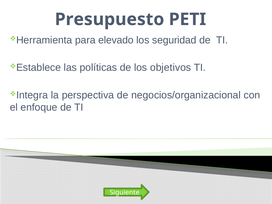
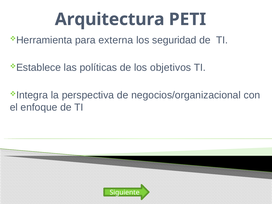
Presupuesto: Presupuesto -> Arquitectura (110, 19)
elevado: elevado -> externa (116, 40)
